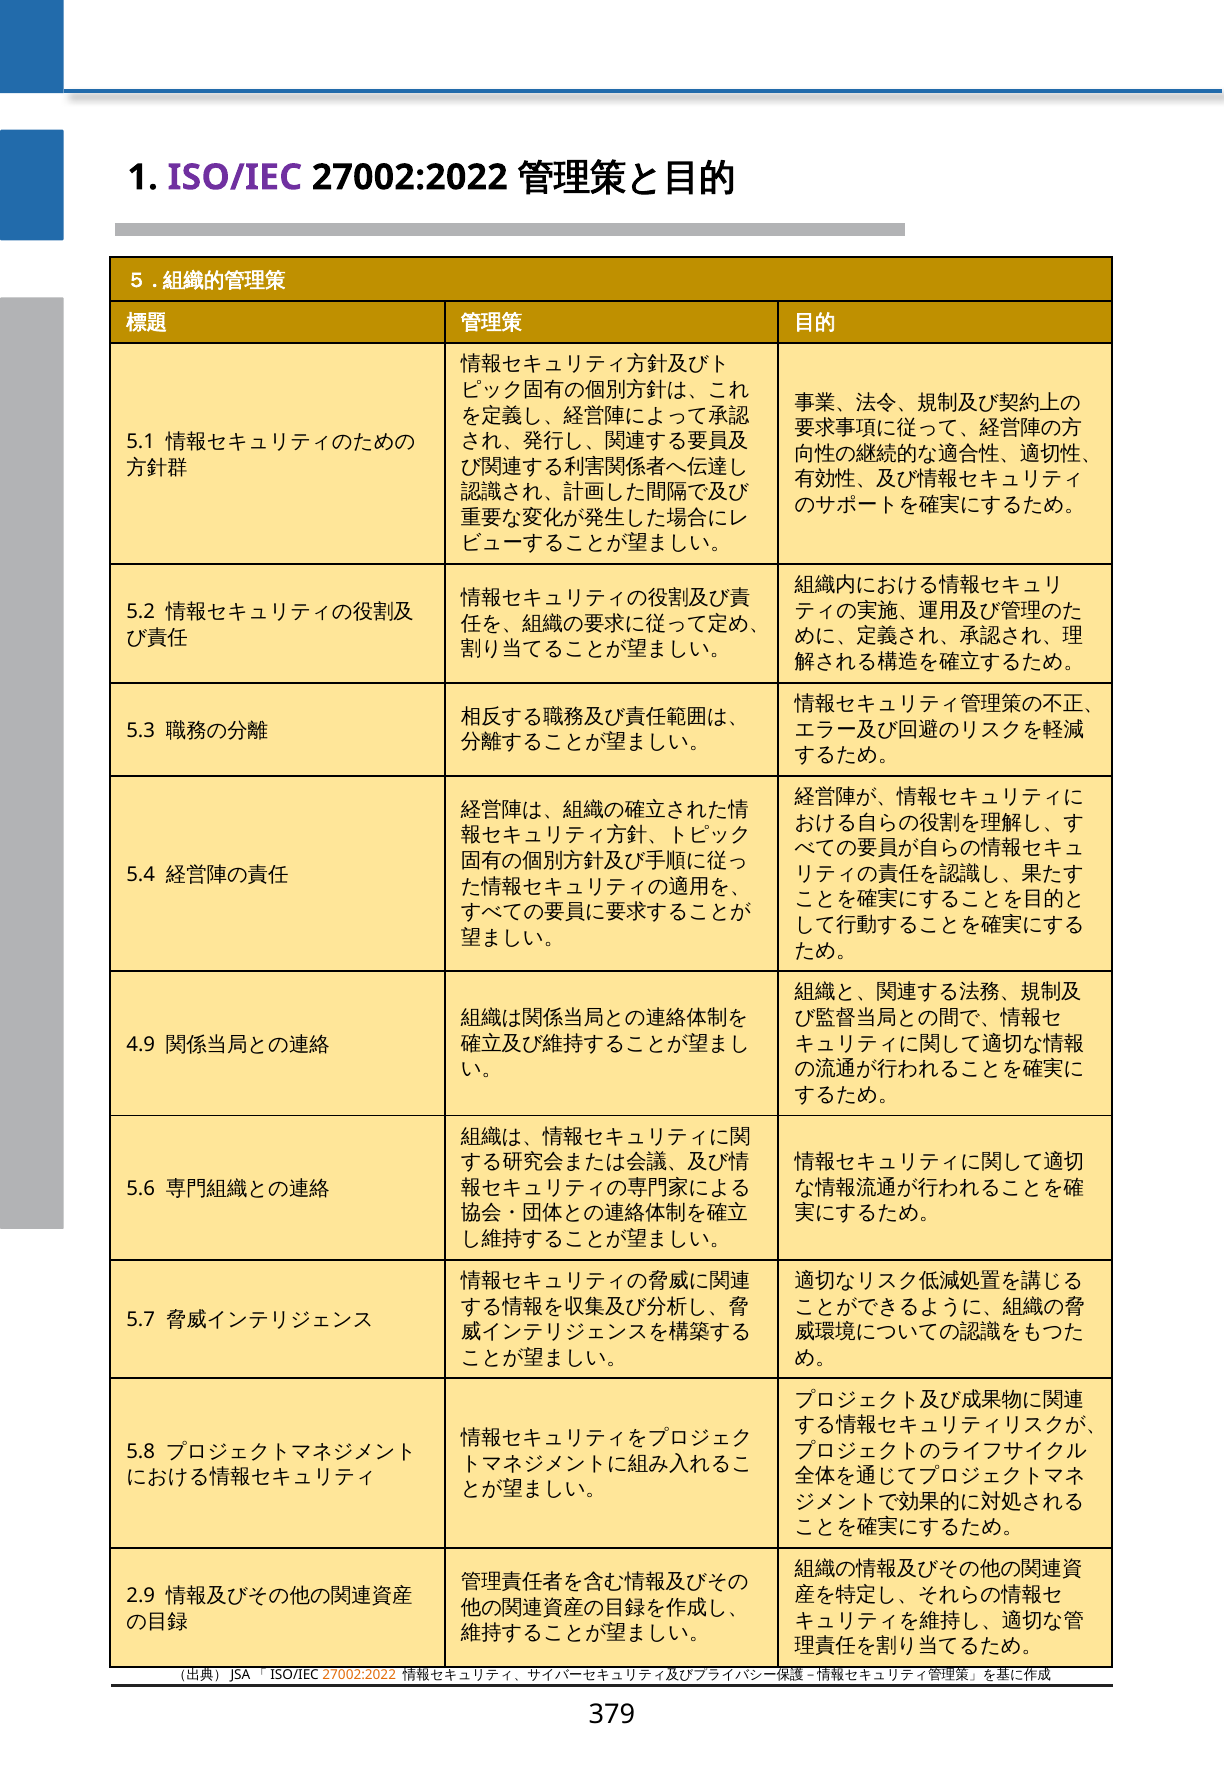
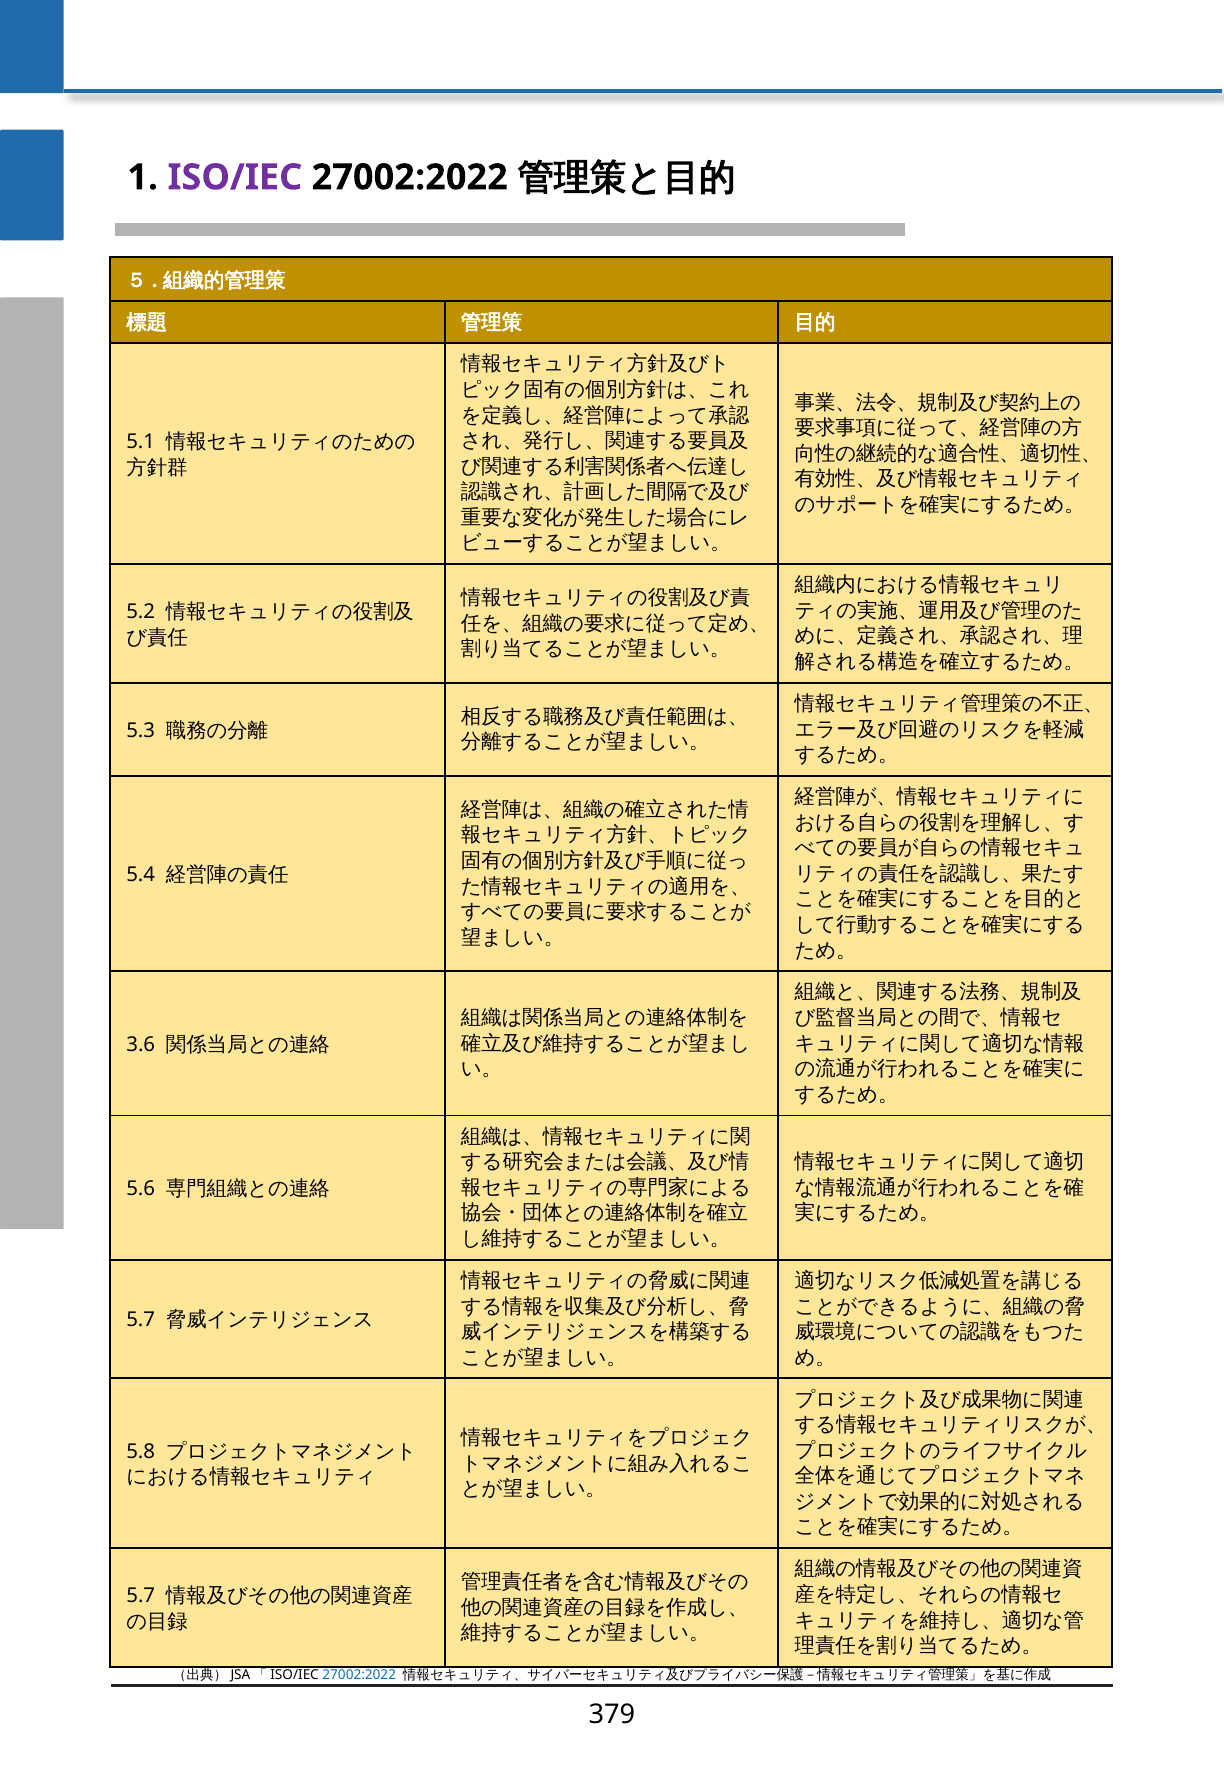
4.9: 4.9 -> 3.6 (141, 1044)
2.9: 2.9 -> 5.7 (141, 1596)
27002:2022 colour: orange -> blue (359, 1675)
